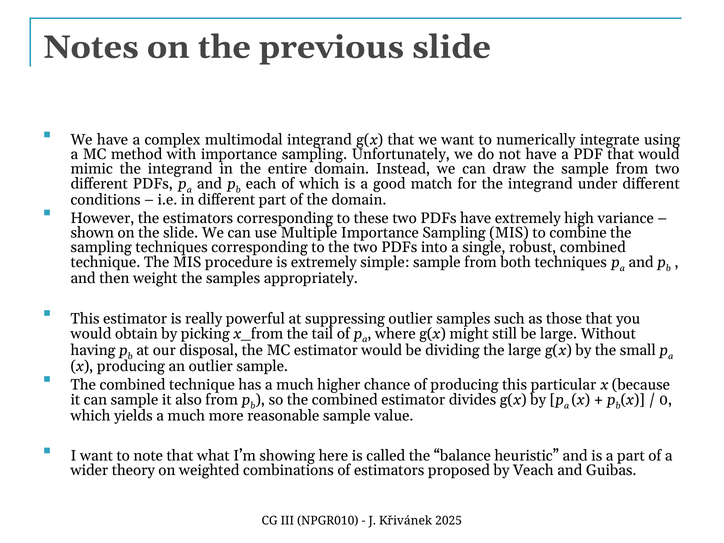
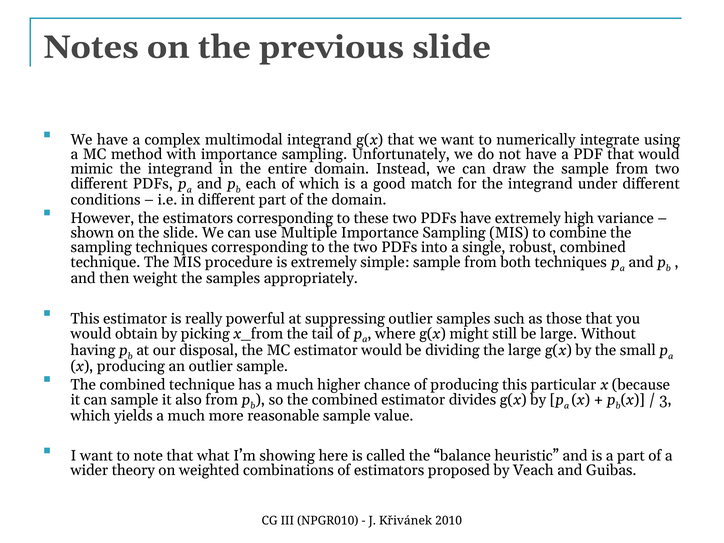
0: 0 -> 3 (665, 400)
2025: 2025 -> 2010 (449, 521)
